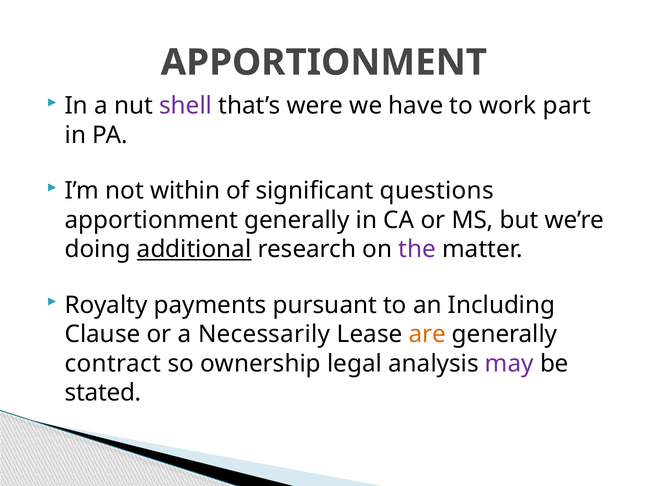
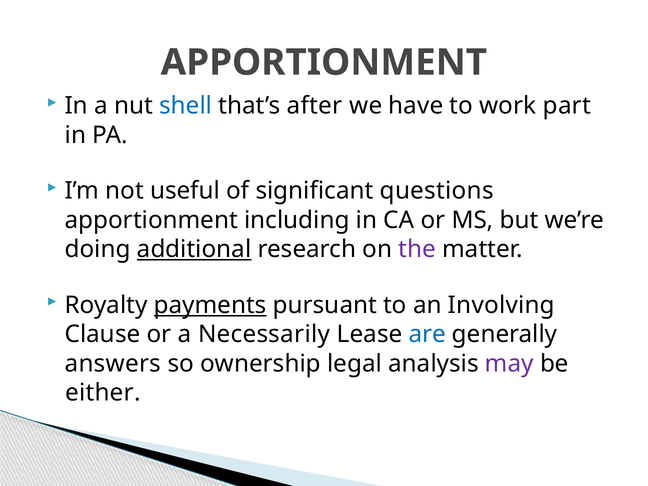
shell colour: purple -> blue (186, 106)
were: were -> after (315, 106)
within: within -> useful (185, 191)
apportionment generally: generally -> including (297, 220)
payments underline: none -> present (210, 305)
Including: Including -> Involving (501, 305)
are colour: orange -> blue (427, 334)
contract: contract -> answers (113, 364)
stated: stated -> either (103, 393)
